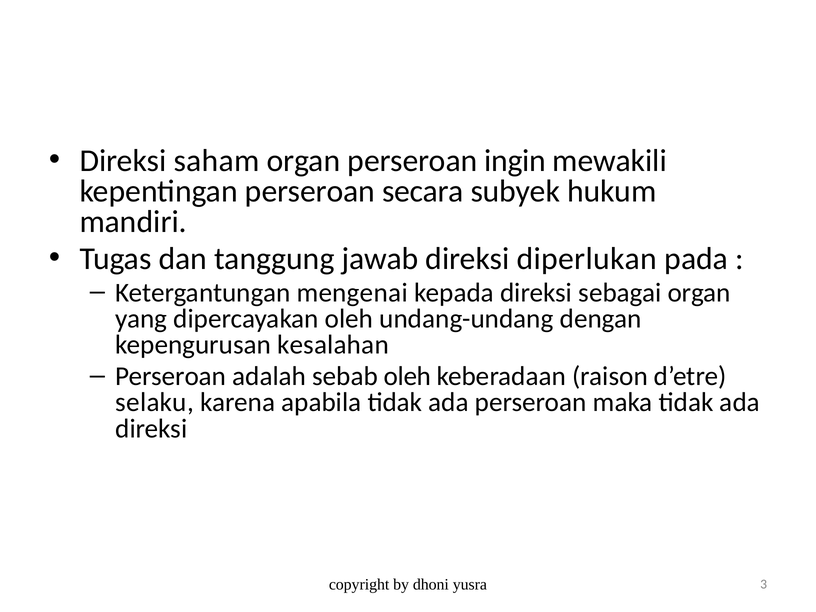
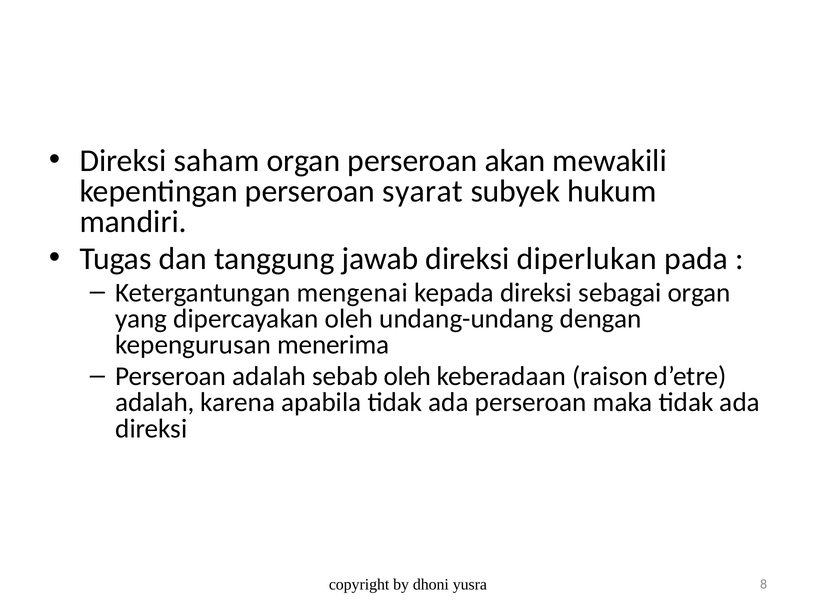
ingin: ingin -> akan (515, 161)
secara: secara -> syarat (423, 191)
kesalahan: kesalahan -> menerima (333, 345)
selaku: selaku -> adalah (155, 402)
3: 3 -> 8 (764, 584)
